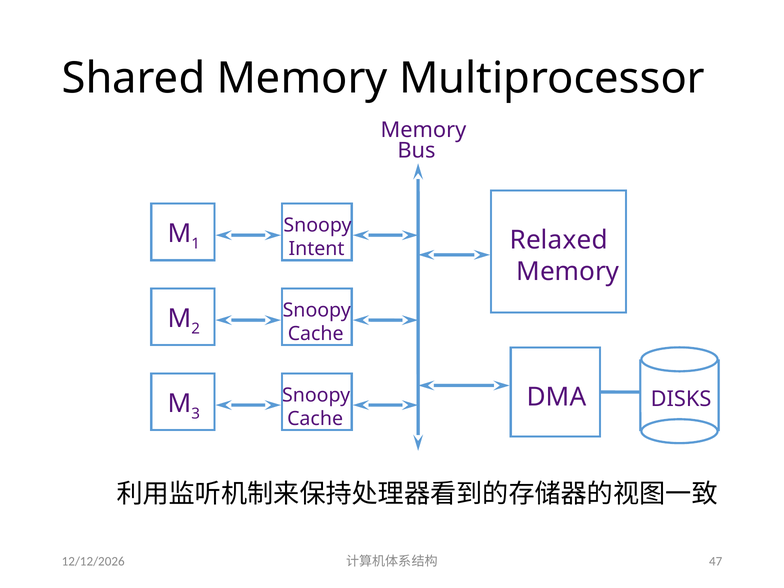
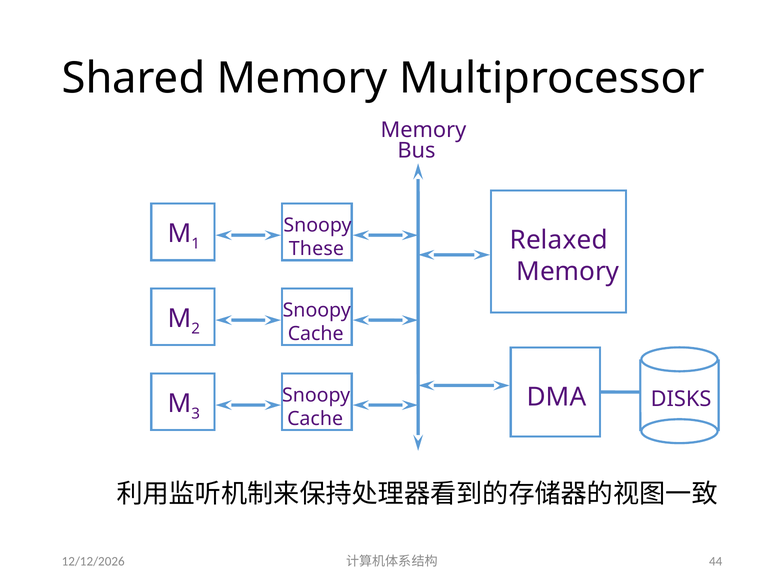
Intent: Intent -> These (316, 249)
47: 47 -> 44 (716, 561)
